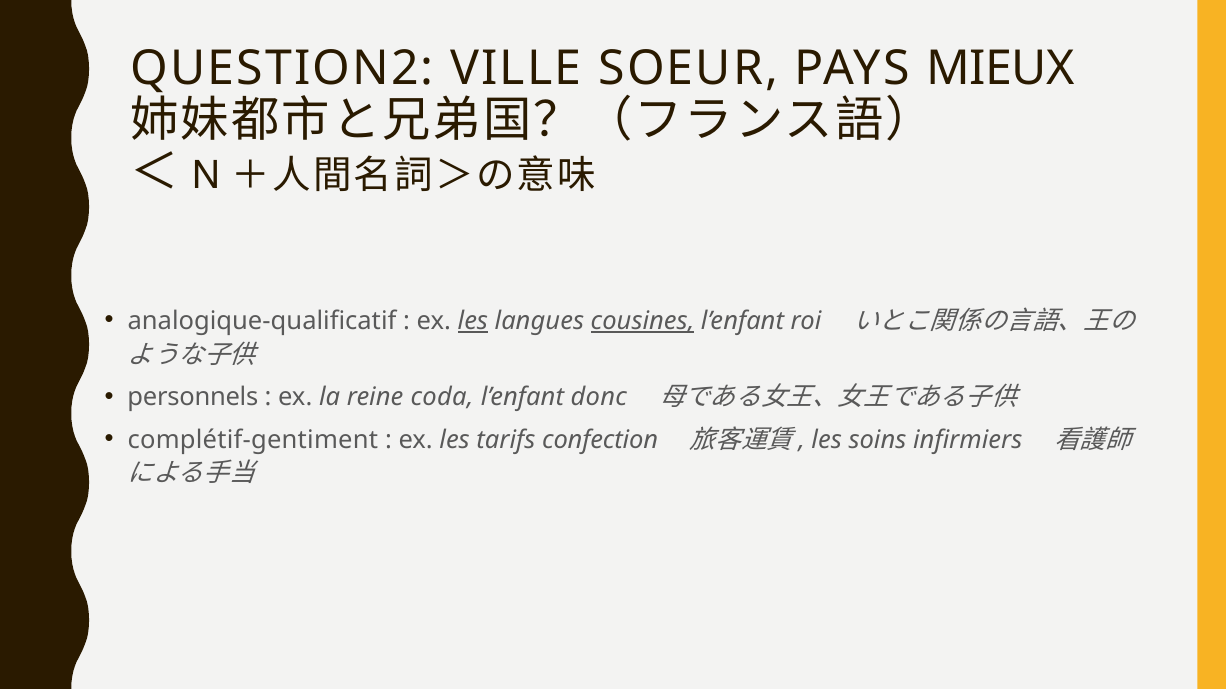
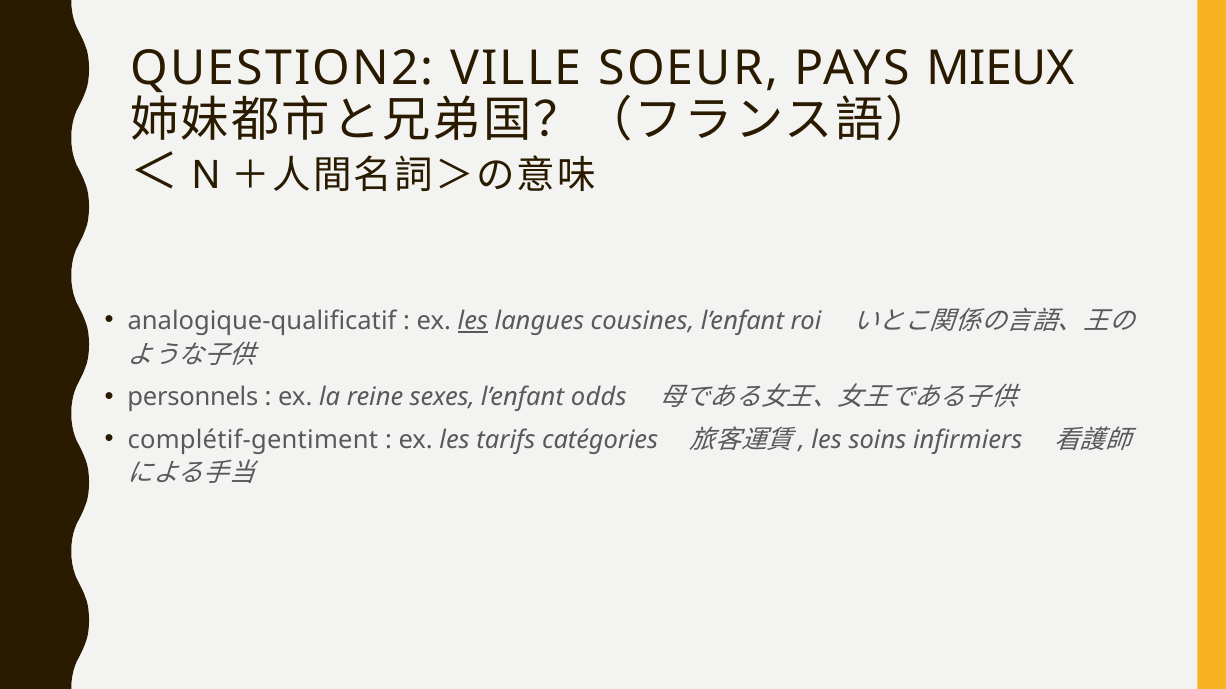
cousines underline: present -> none (643, 321)
coda: coda -> sexes (442, 398)
donc: donc -> odds (599, 398)
confection: confection -> catégories (600, 440)
